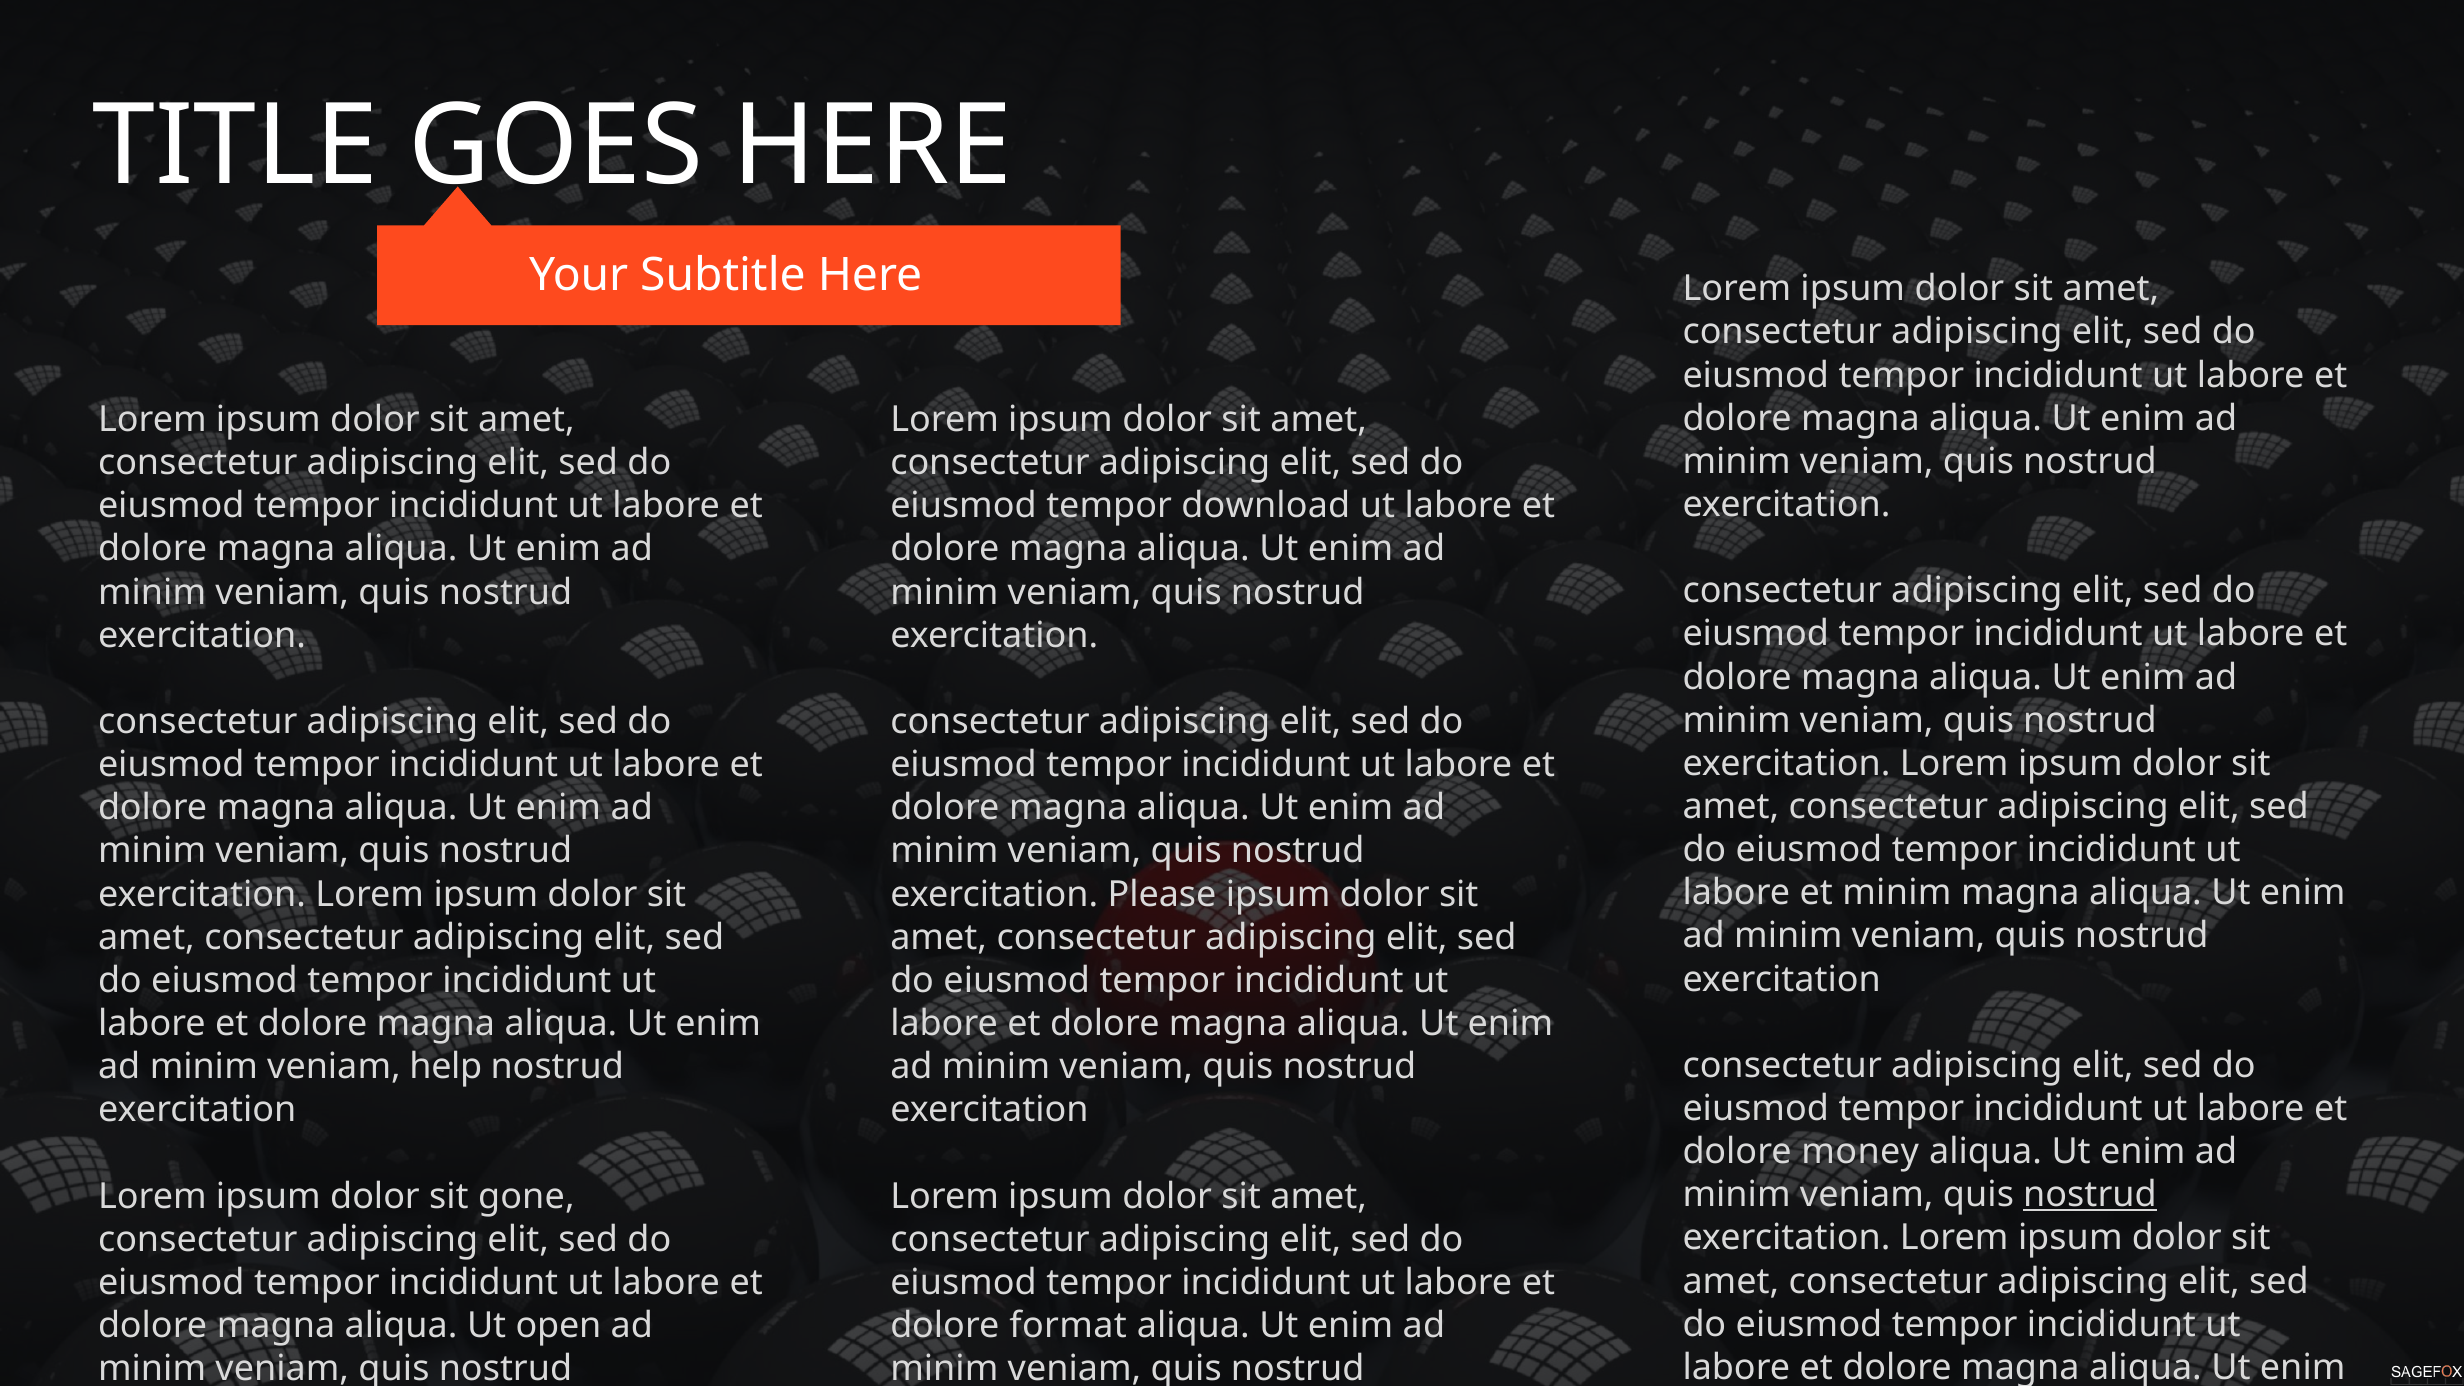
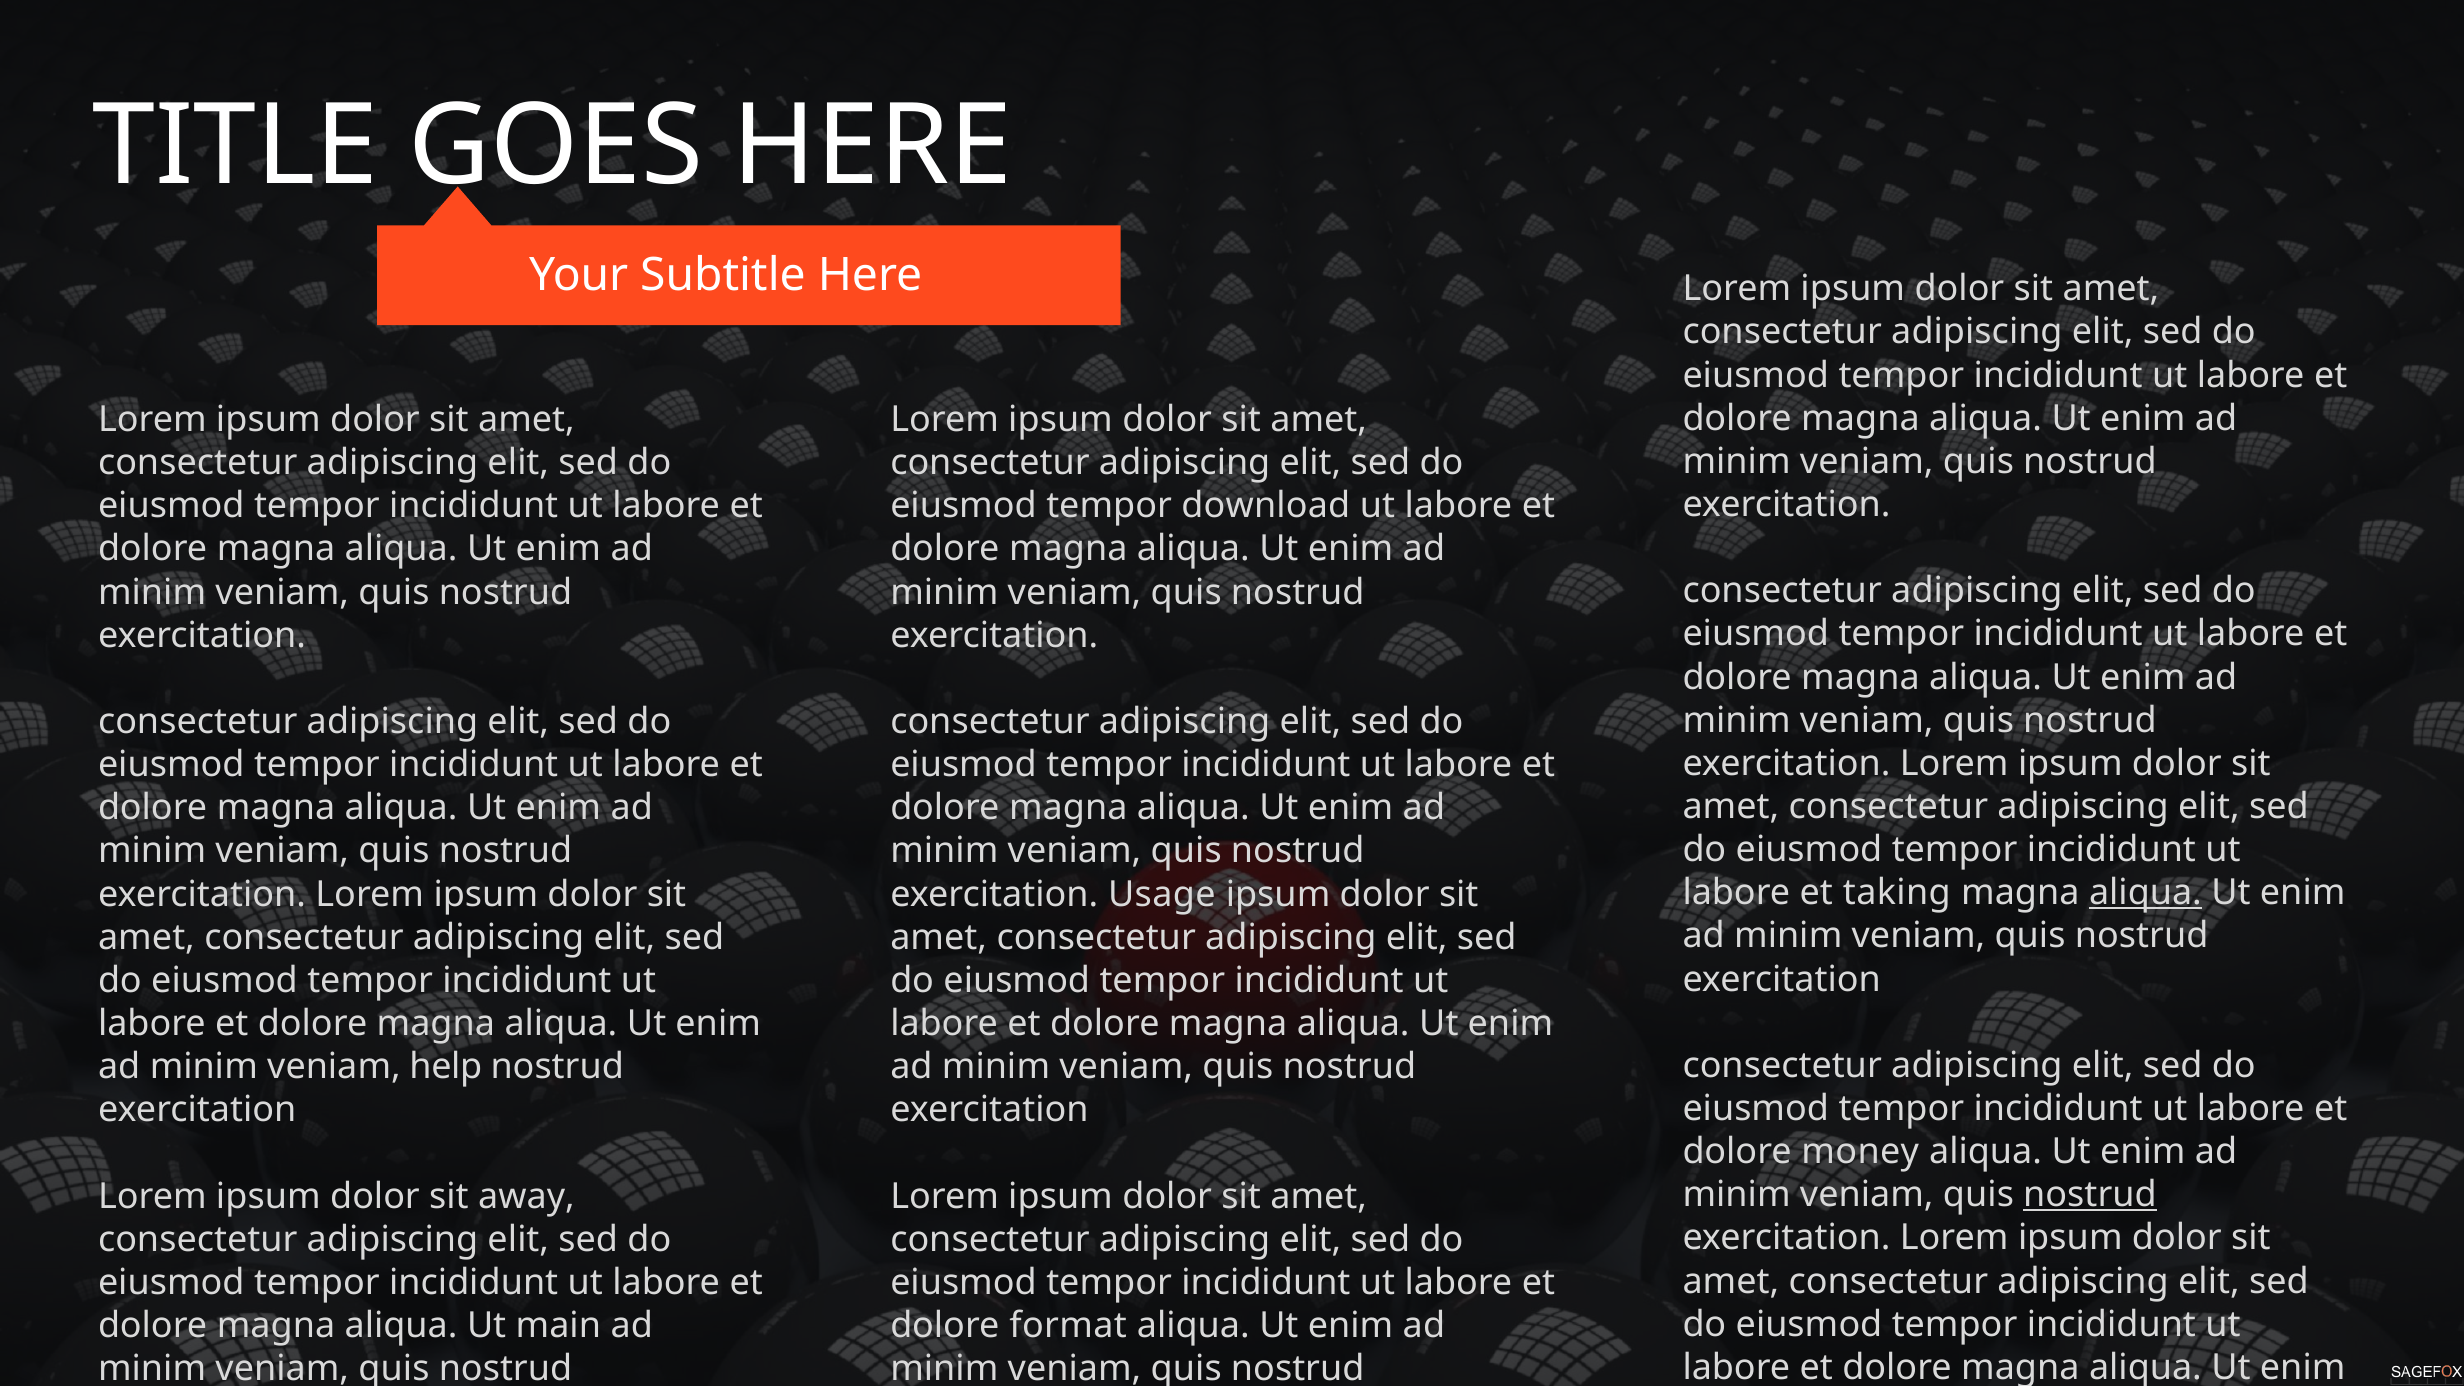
et minim: minim -> taking (1897, 893)
aliqua underline: none -> present (2145, 893)
Please: Please -> Usage (1162, 894)
gone: gone -> away (526, 1196)
open: open -> main (558, 1326)
